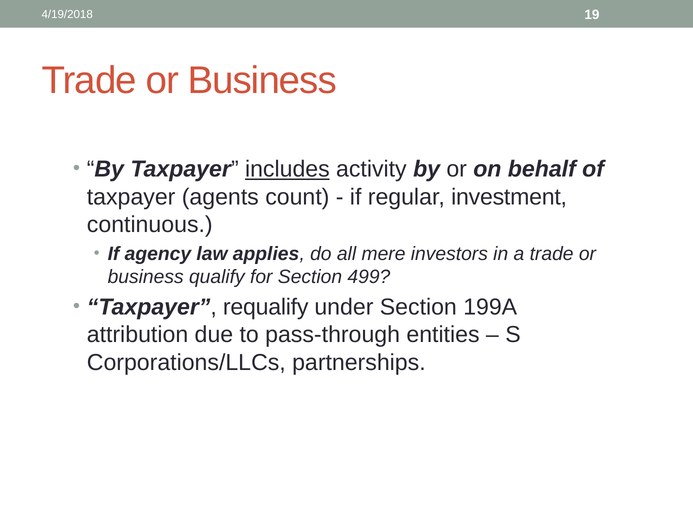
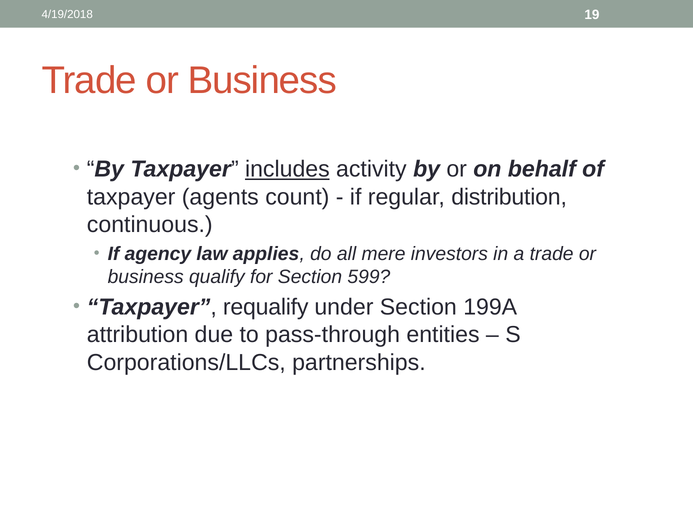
investment: investment -> distribution (509, 197)
499: 499 -> 599 (369, 277)
